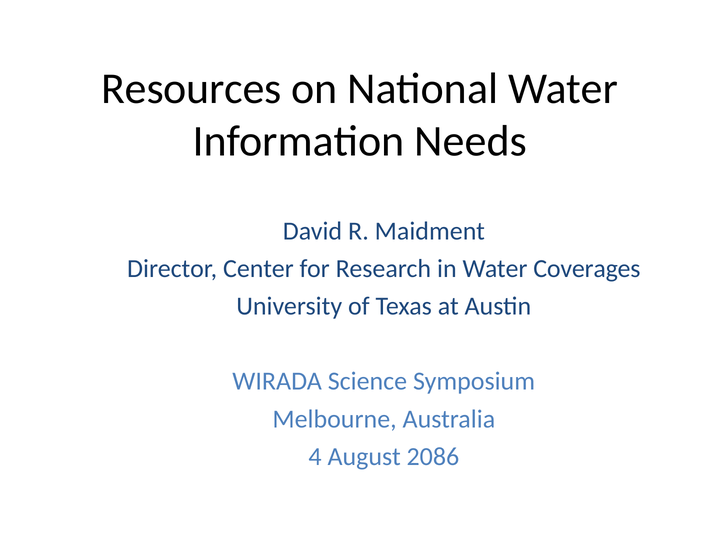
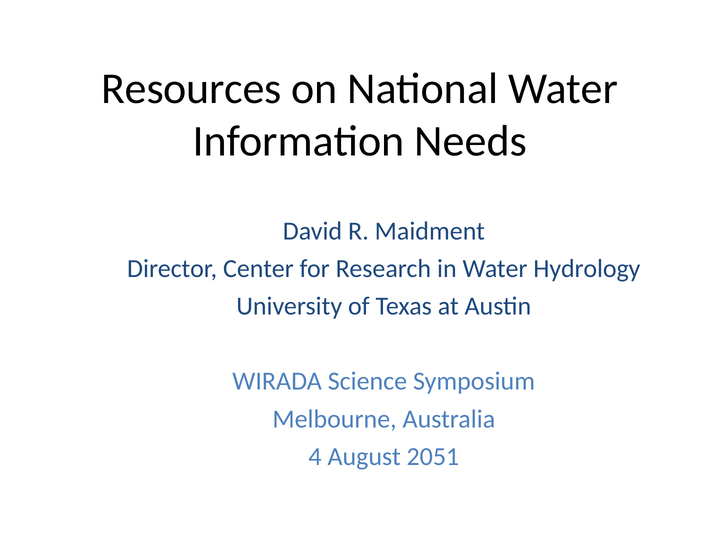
Coverages: Coverages -> Hydrology (587, 269)
2086: 2086 -> 2051 (433, 457)
